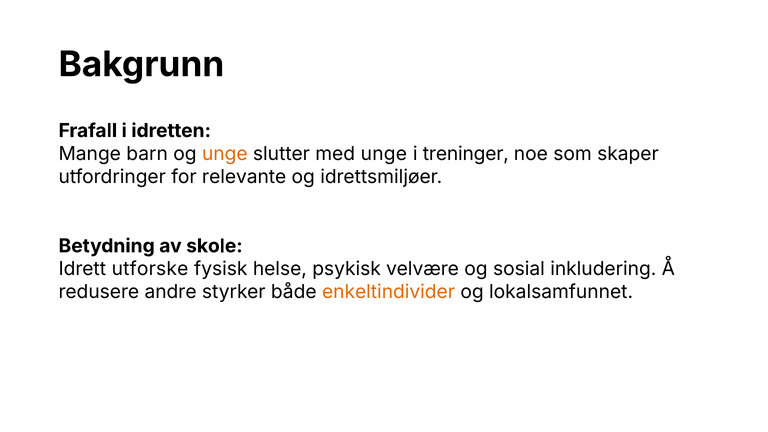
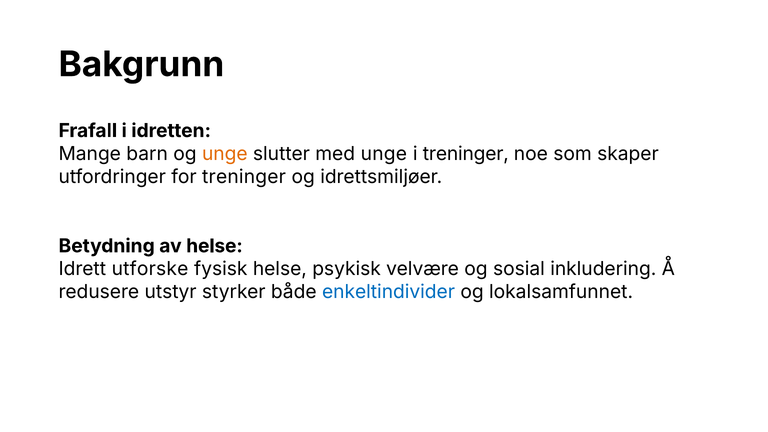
for relevante: relevante -> treninger (244, 177)
av skole: skole -> helse (214, 246)
andre: andre -> utstyr (171, 292)
enkeltindivider colour: orange -> blue (389, 292)
